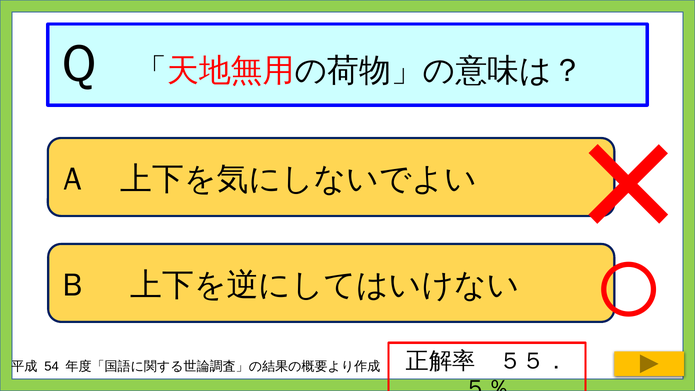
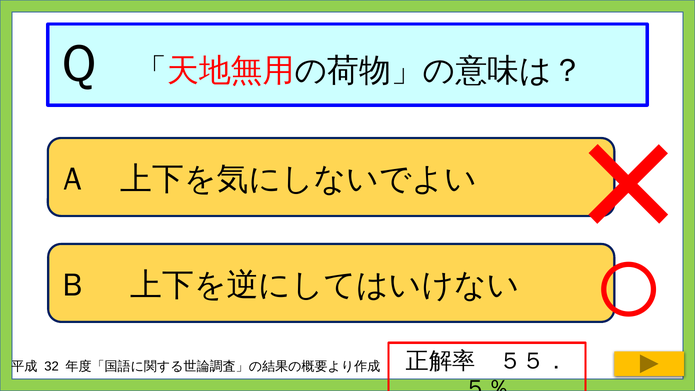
54: 54 -> 32 (52, 366)
